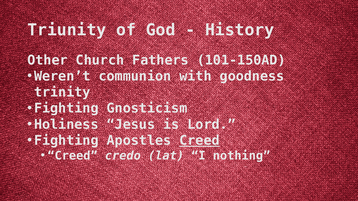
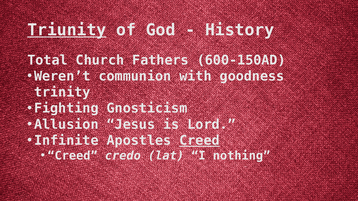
Triunity underline: none -> present (67, 30)
Other: Other -> Total (47, 60)
101-150AD: 101-150AD -> 600-150AD (241, 60)
Holiness: Holiness -> Allusion (66, 125)
Fighting: Fighting -> Infinite (66, 141)
